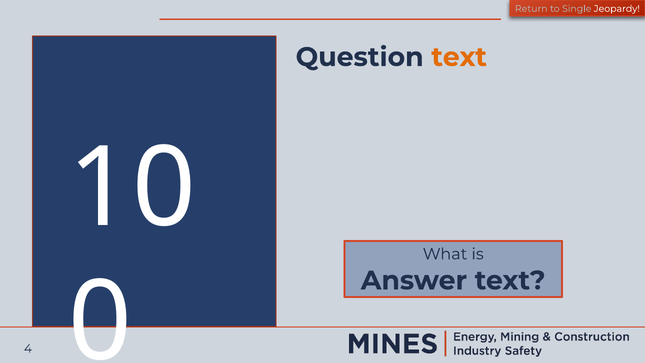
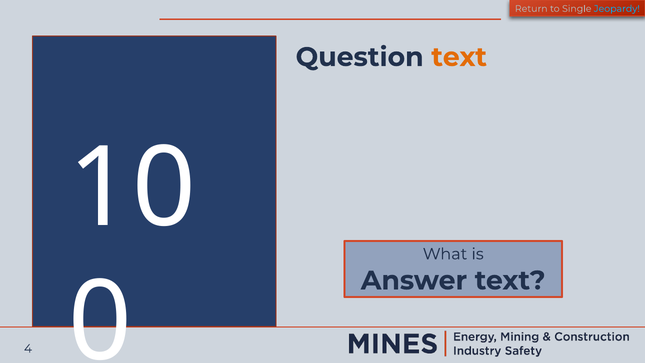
Jeopardy colour: white -> light blue (617, 9)
